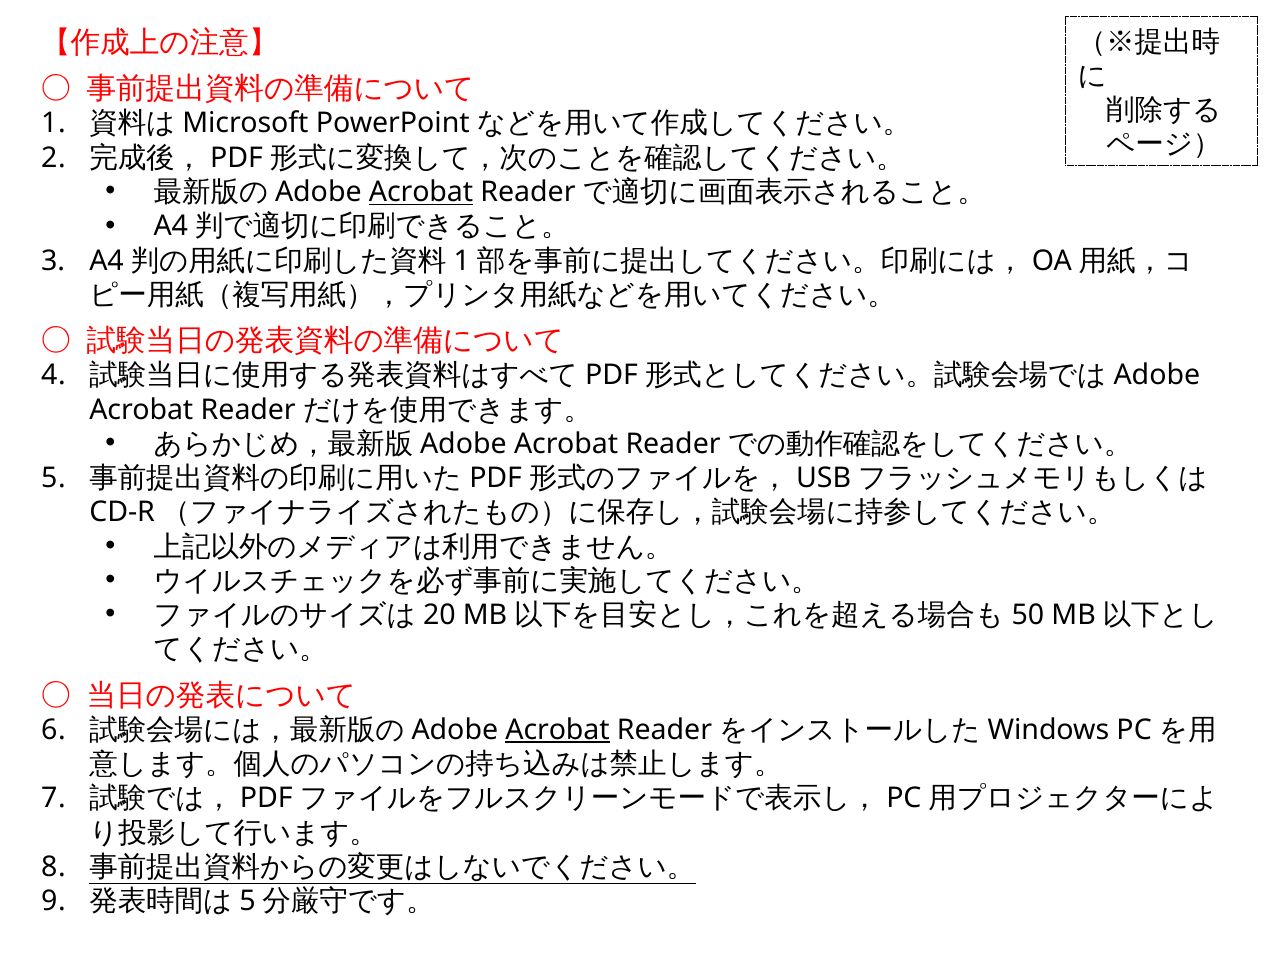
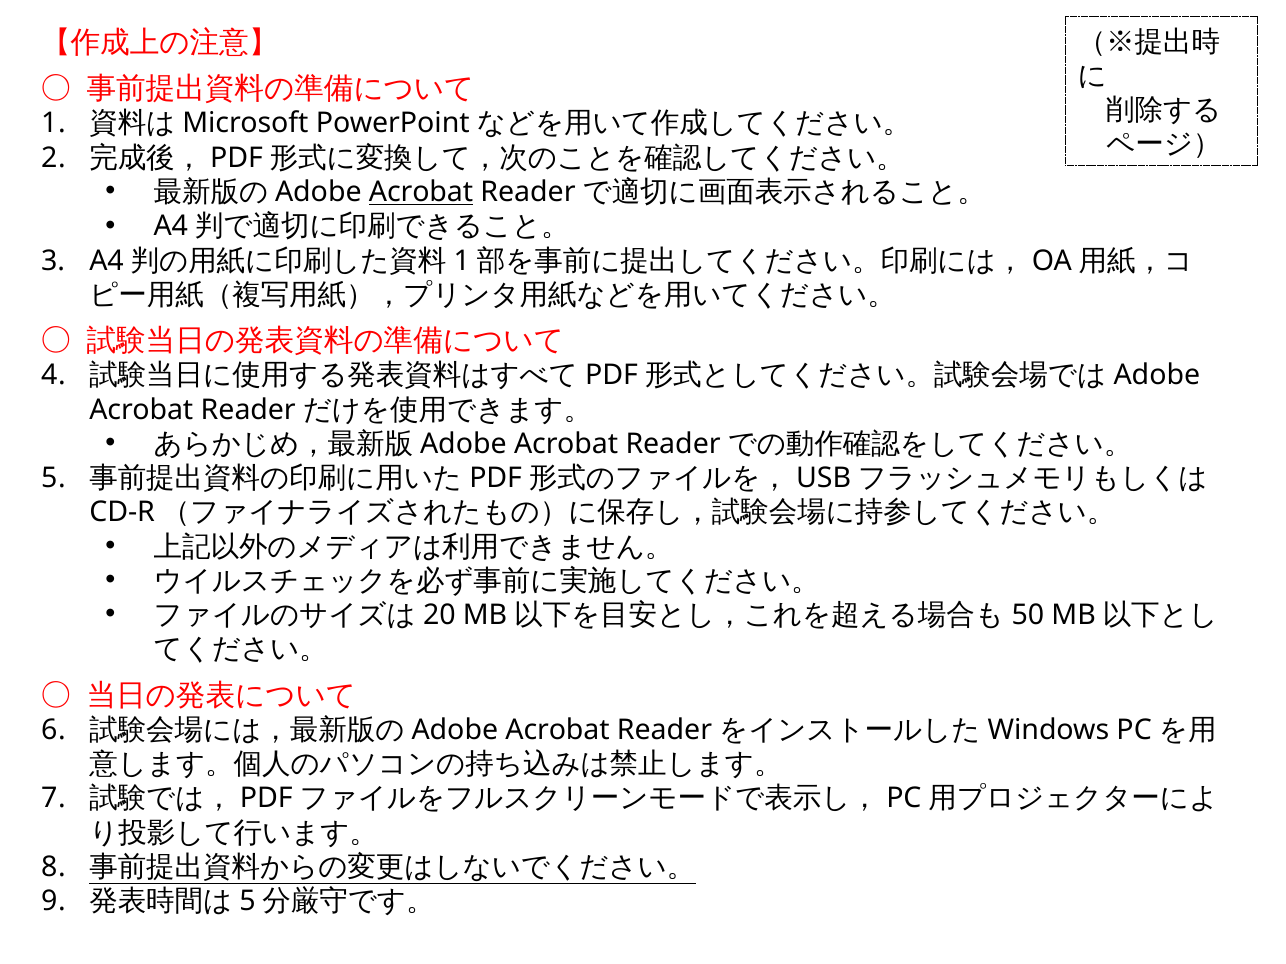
Acrobat underline: present -> none (558, 730)
